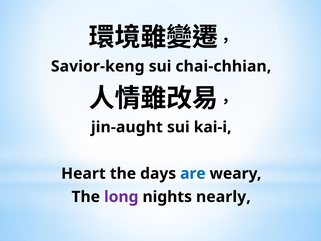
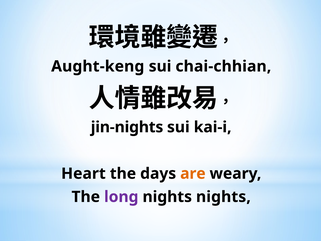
Savior-keng: Savior-keng -> Aught-keng (98, 66)
jin-aught: jin-aught -> jin-nights (127, 127)
are colour: blue -> orange (193, 173)
nights nearly: nearly -> nights (223, 197)
